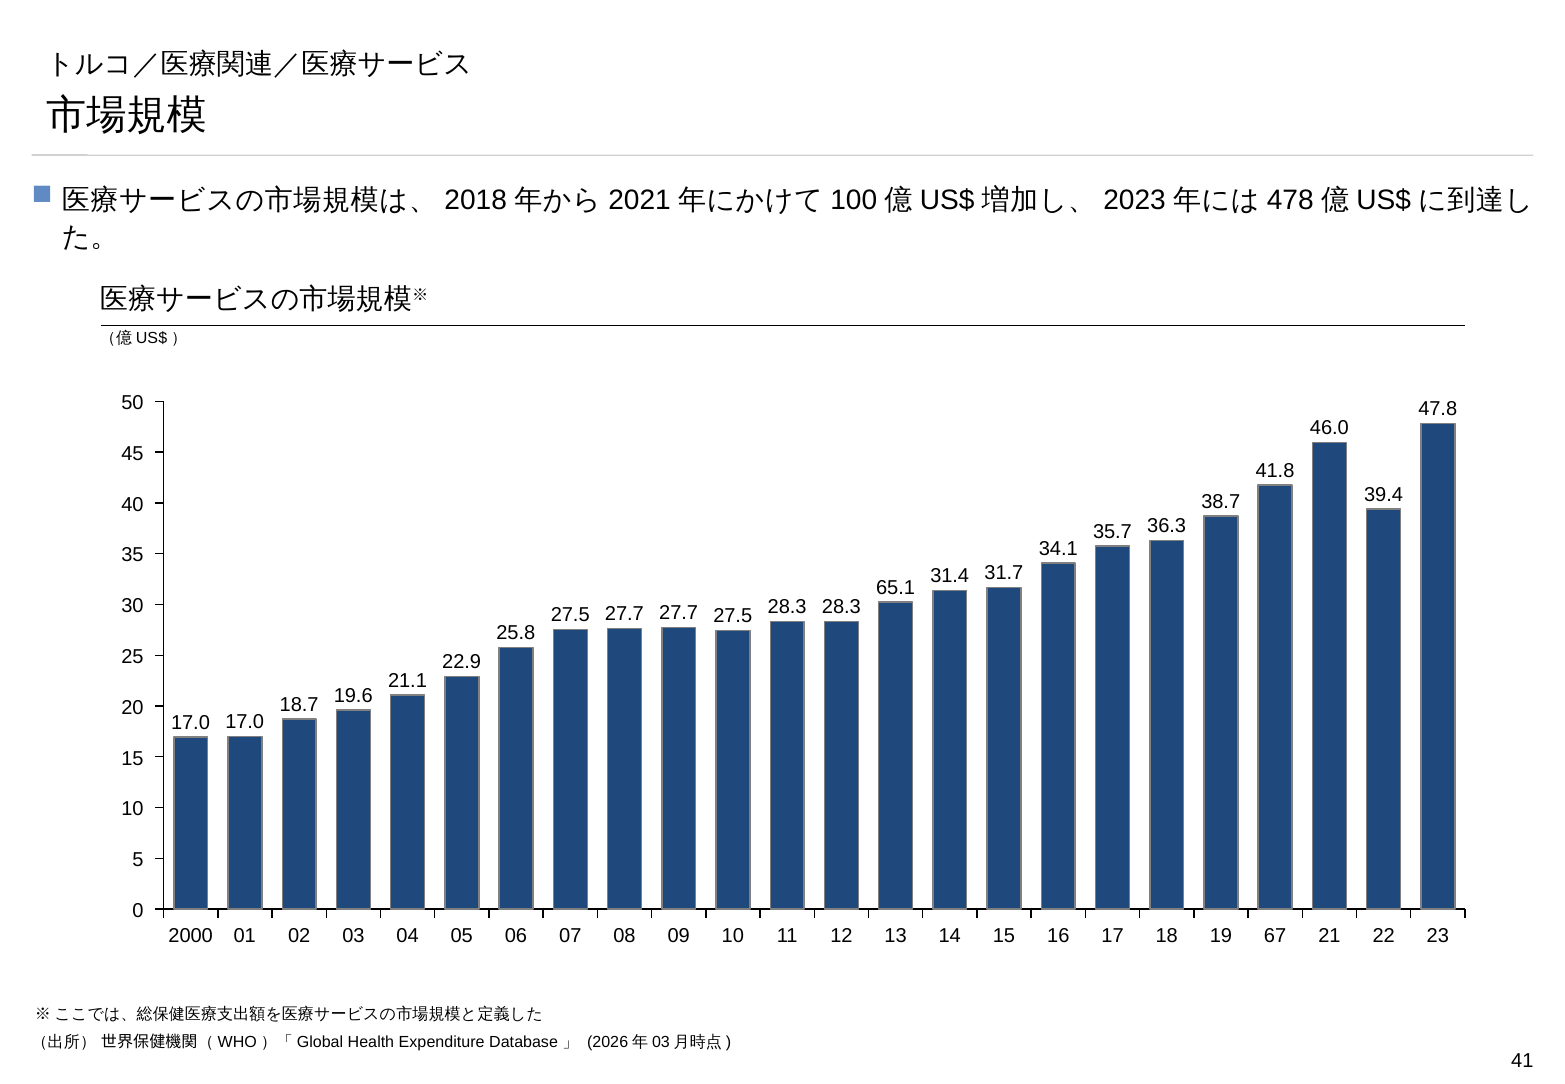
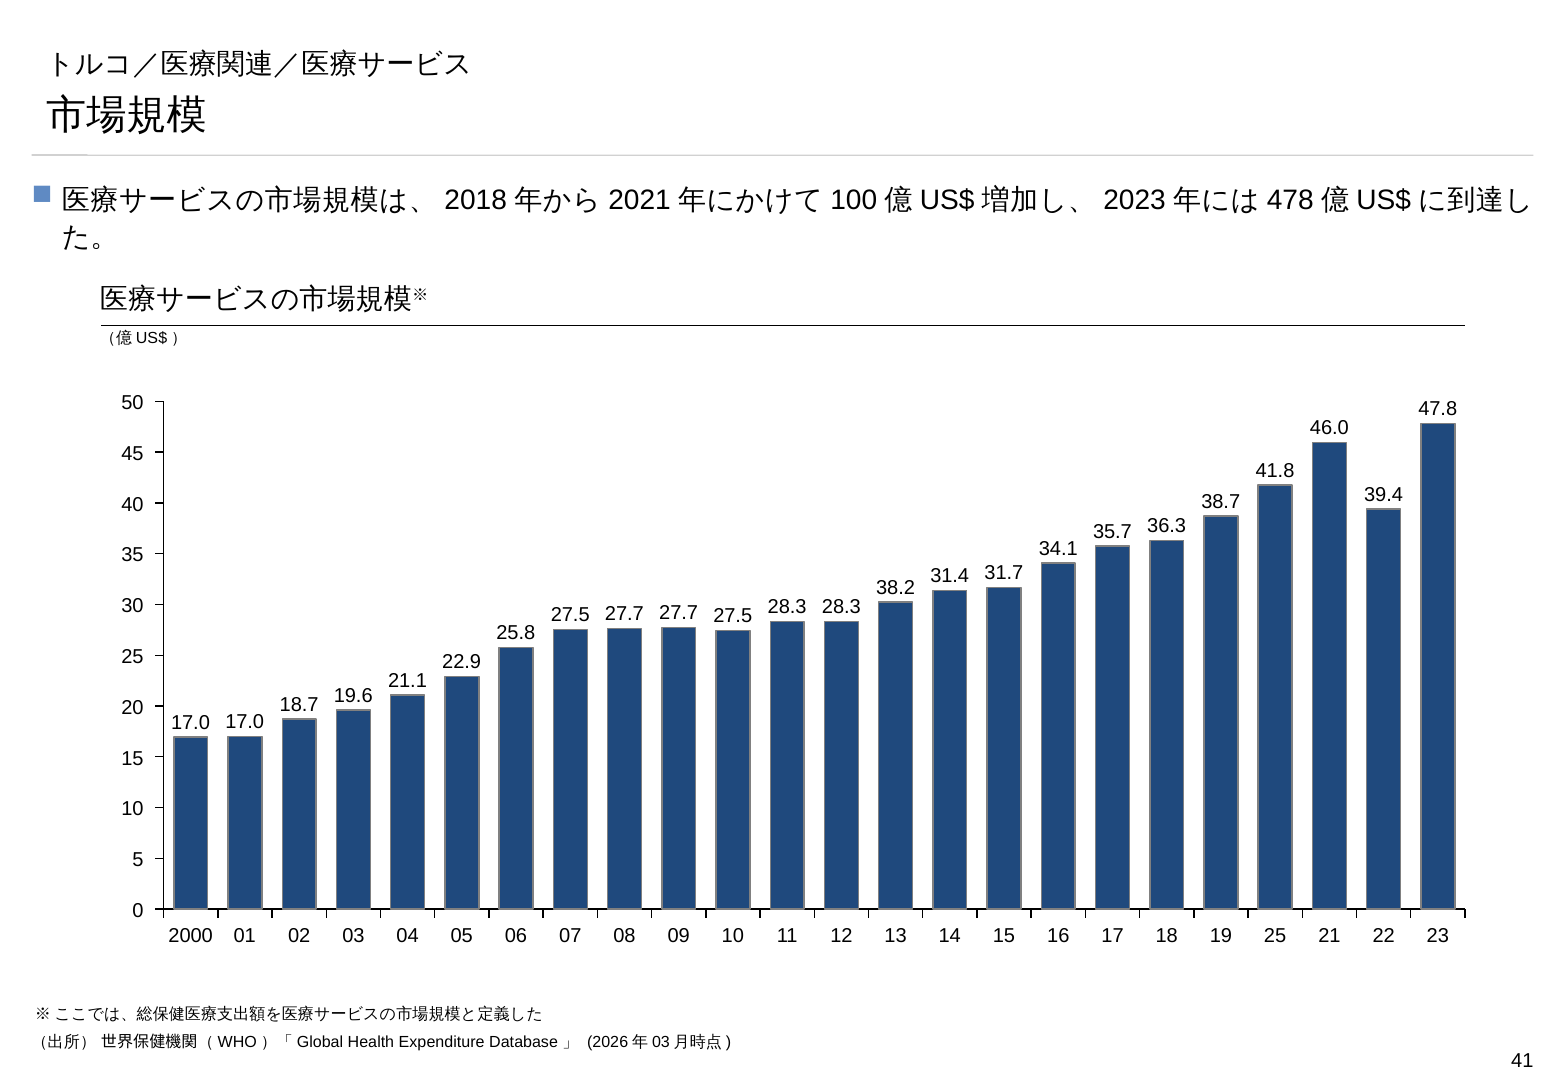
65.1: 65.1 -> 38.2 (896, 587)
19 67: 67 -> 25 (1275, 936)
